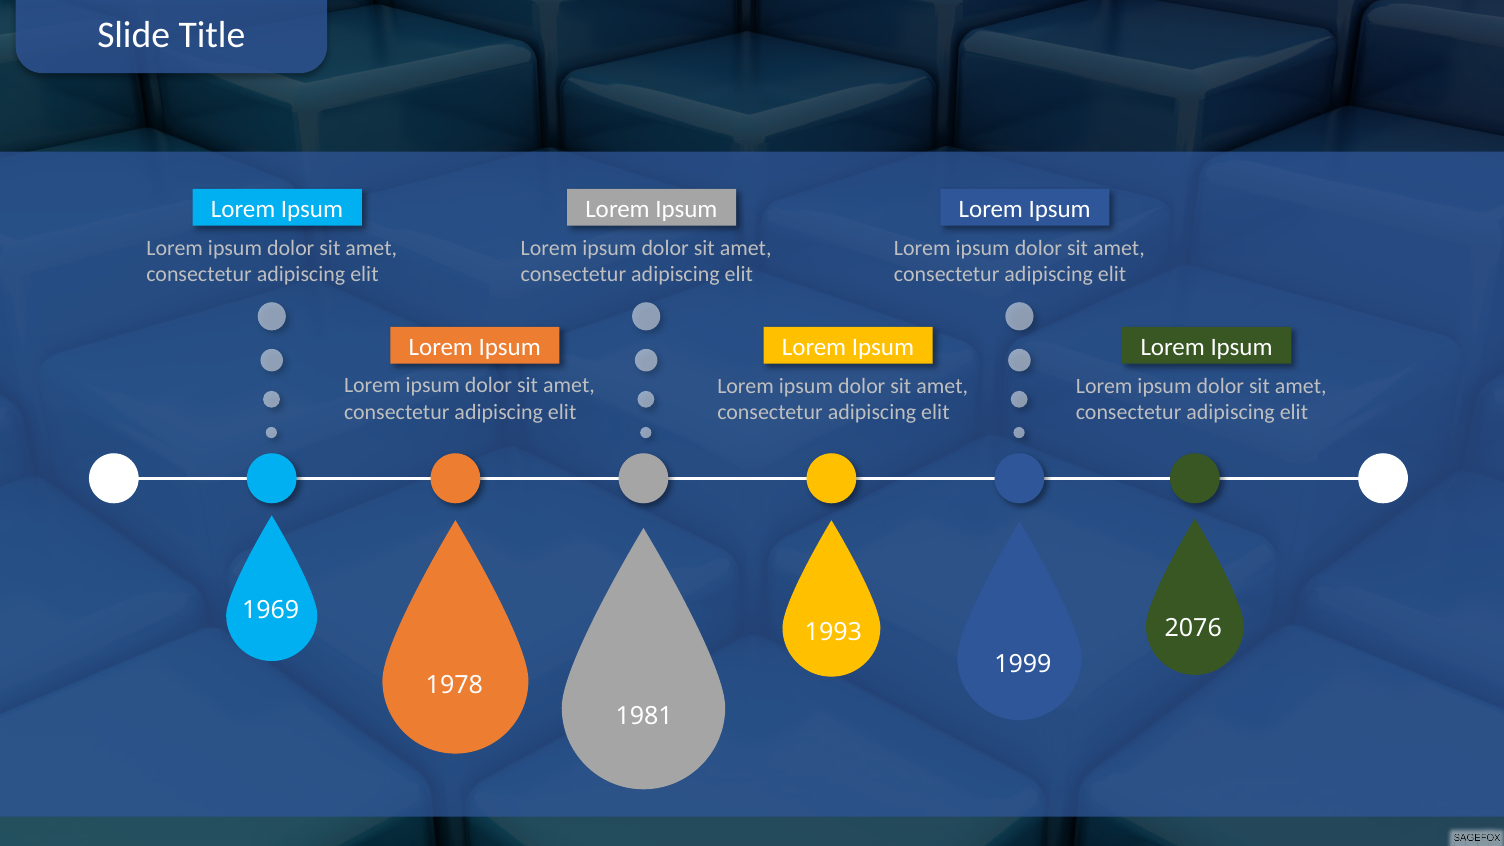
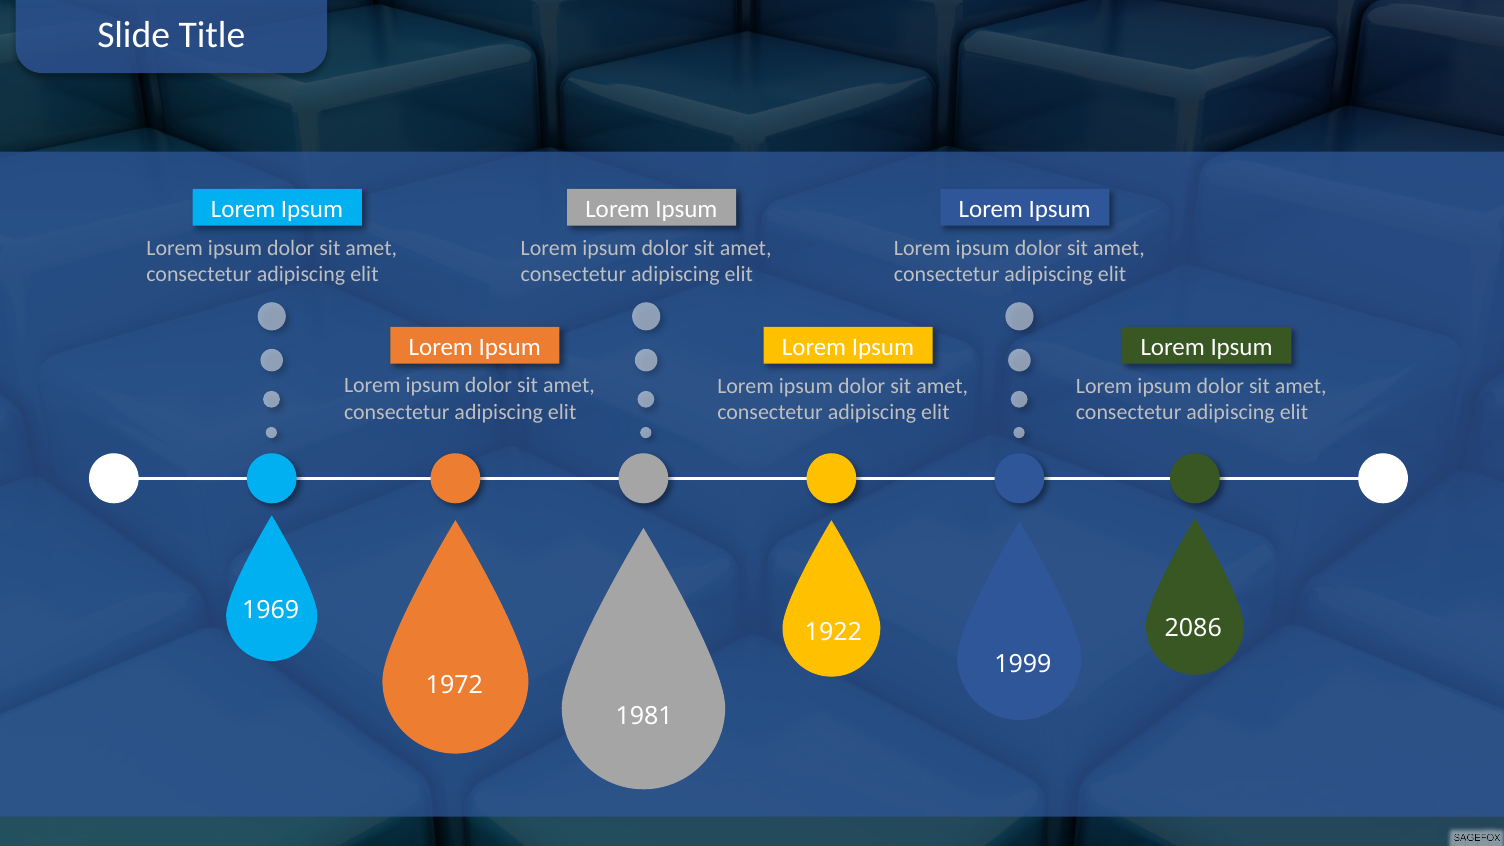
2076: 2076 -> 2086 (1193, 628)
1993: 1993 -> 1922 (833, 633)
1978: 1978 -> 1972 (454, 685)
